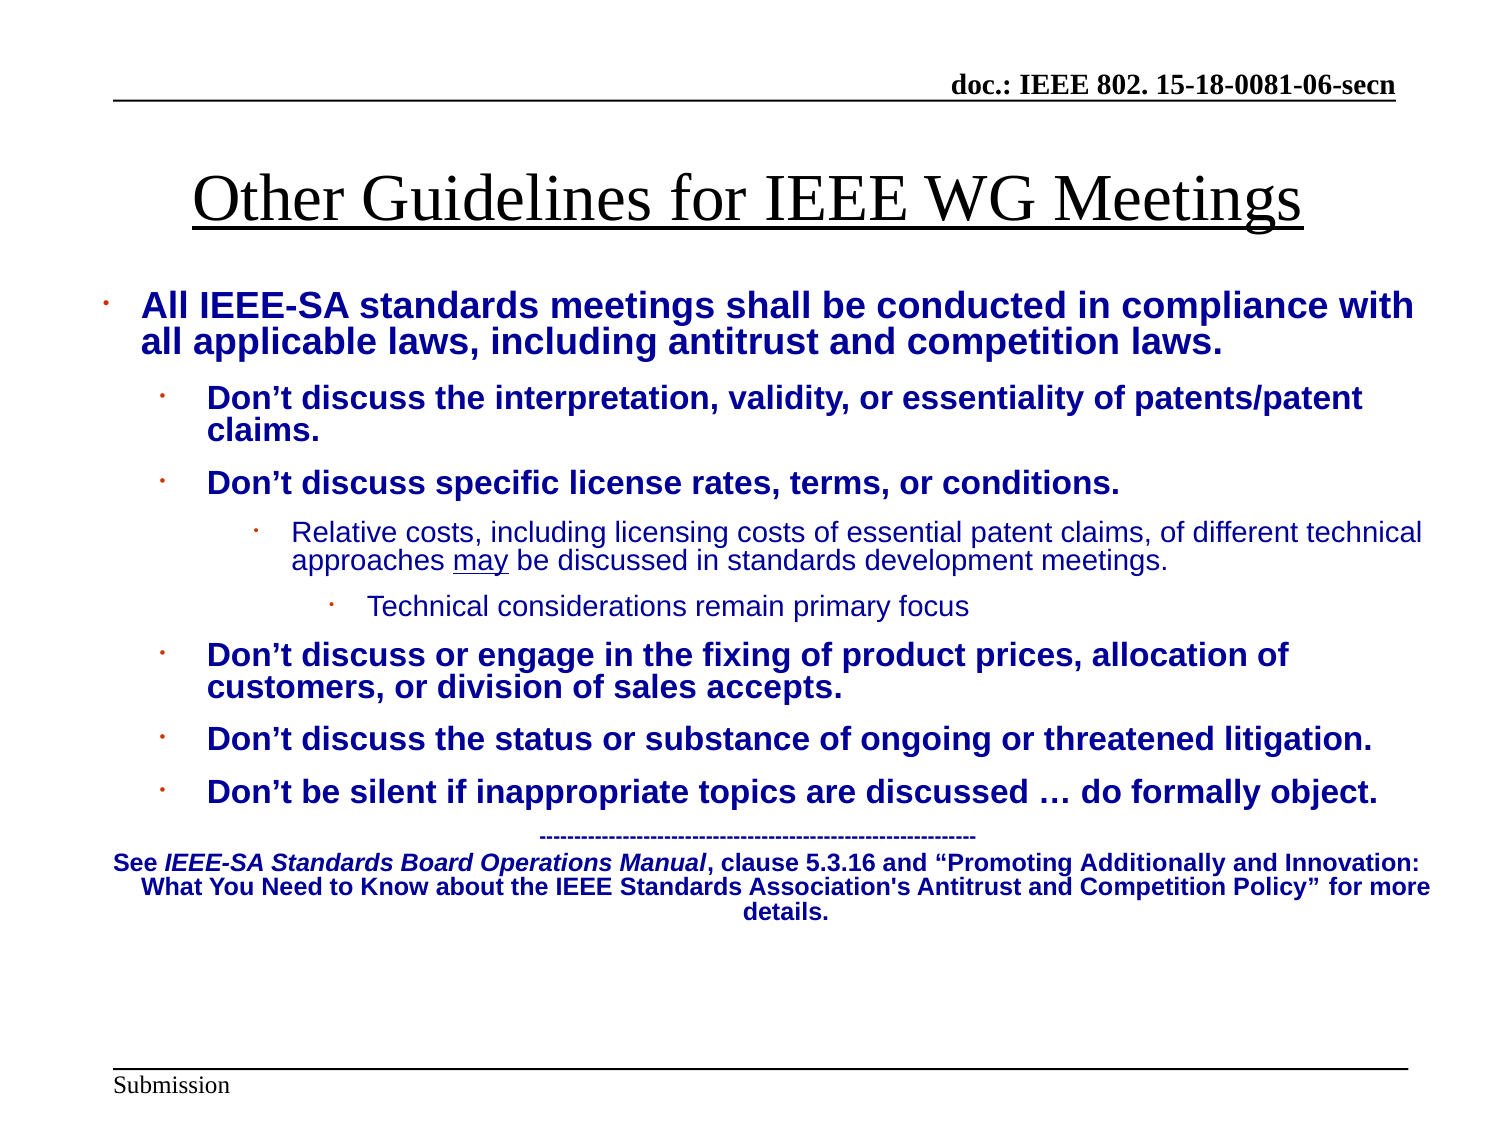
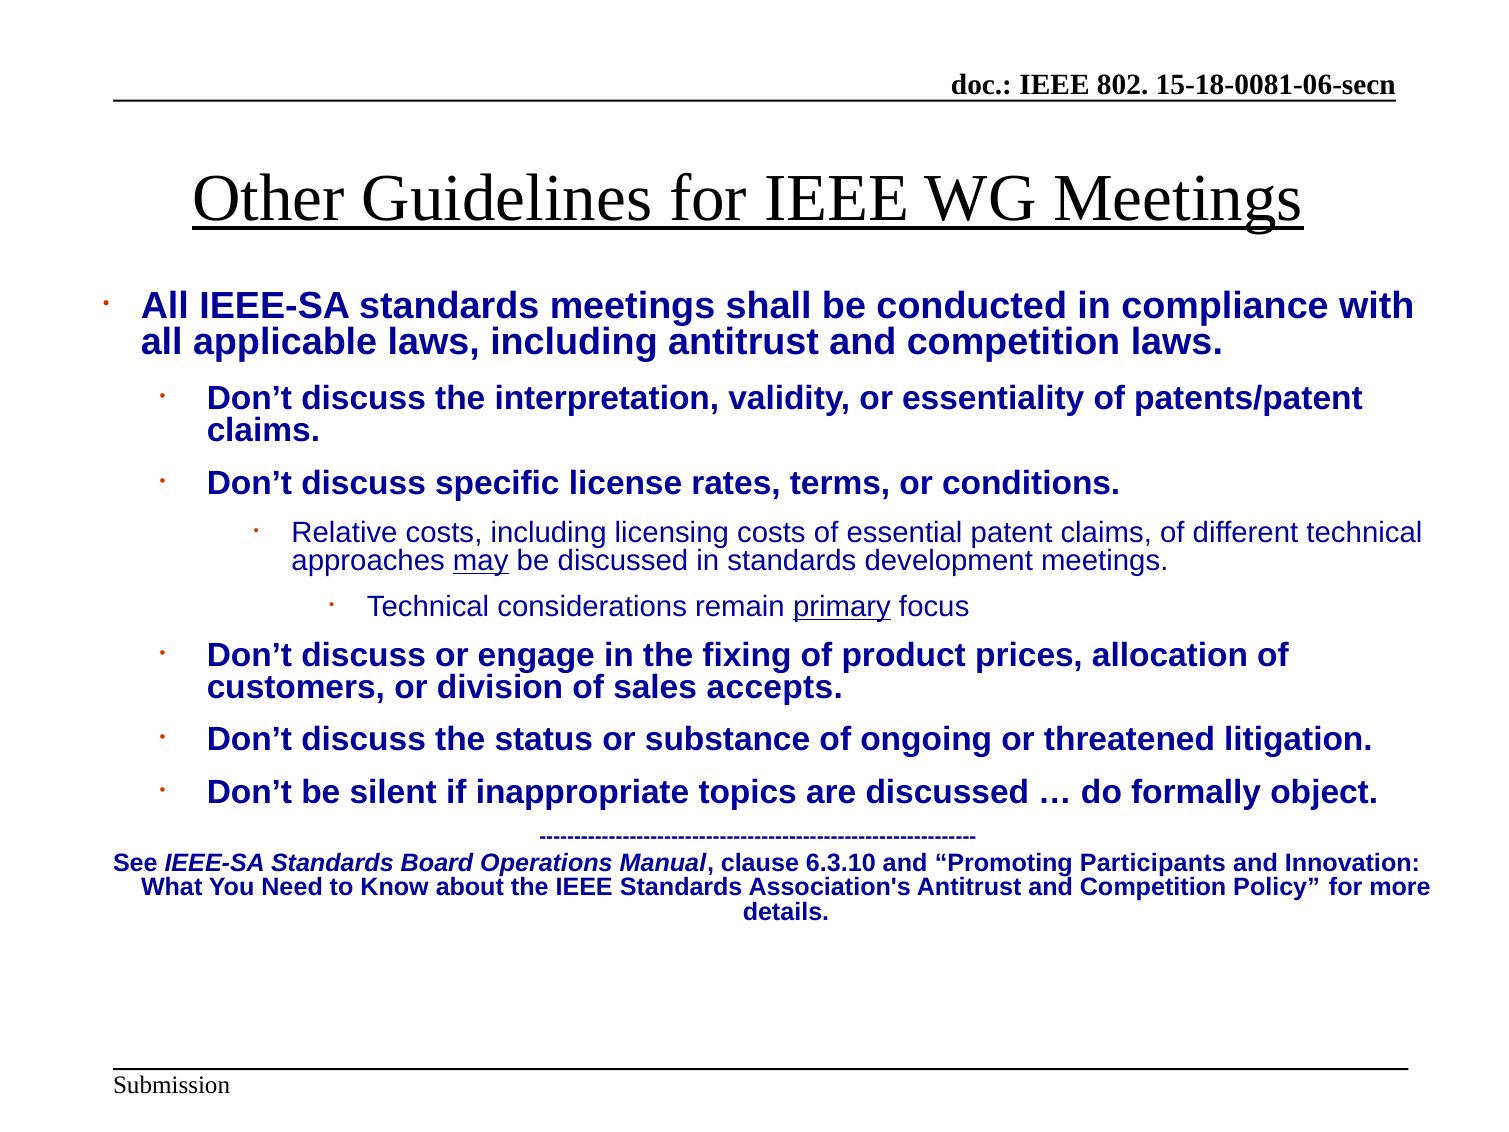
primary underline: none -> present (842, 607)
5.3.16: 5.3.16 -> 6.3.10 (841, 863)
Additionally: Additionally -> Participants (1153, 863)
